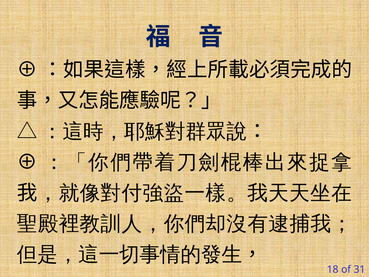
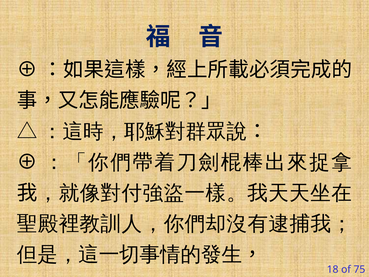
31: 31 -> 75 (359, 269)
